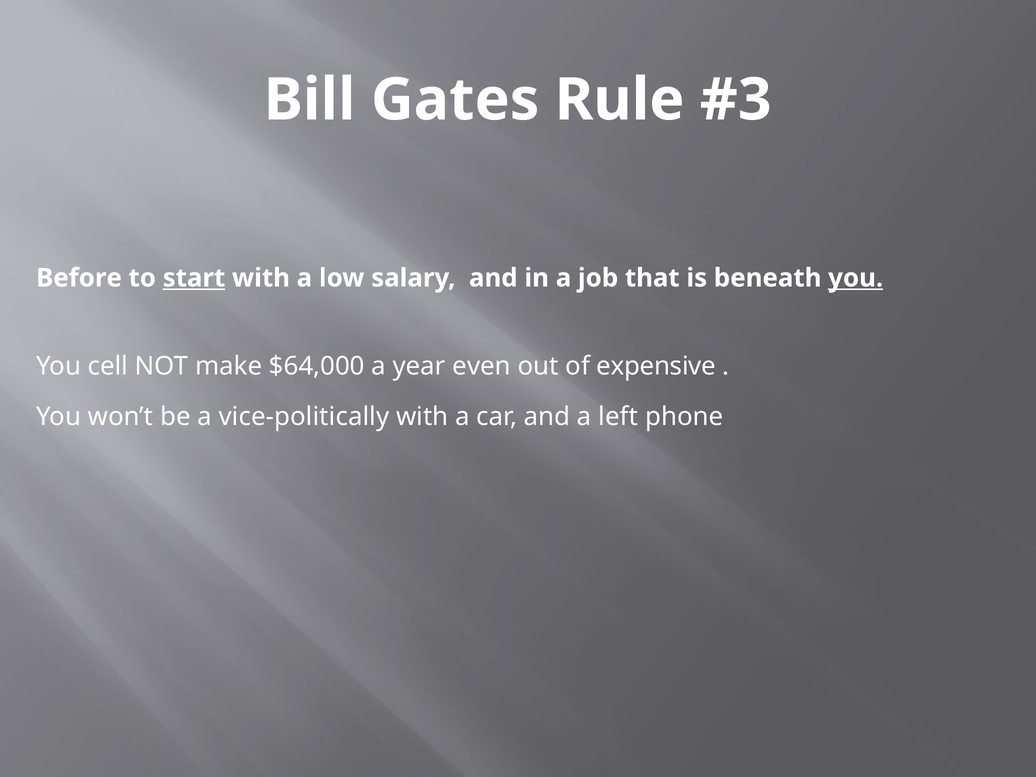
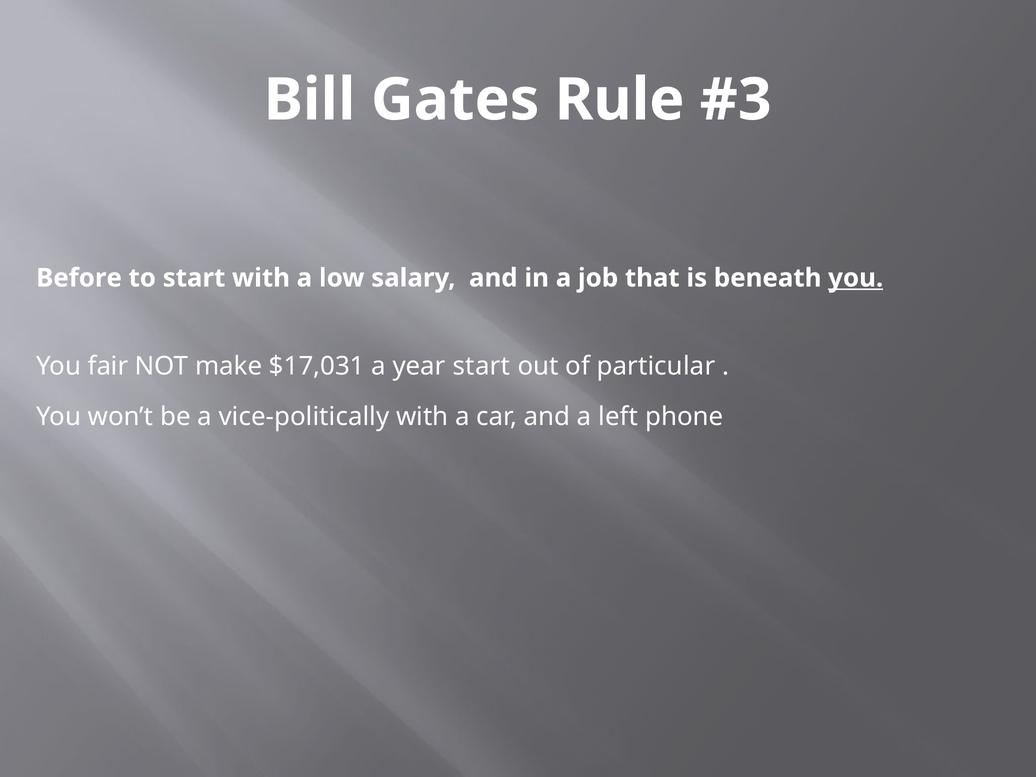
start underline: present -> none (194, 278)
cell: cell -> fair (108, 366)
$64,000: $64,000 -> $17,031 (317, 366)
year even: even -> start (482, 366)
expensive: expensive -> particular (656, 366)
